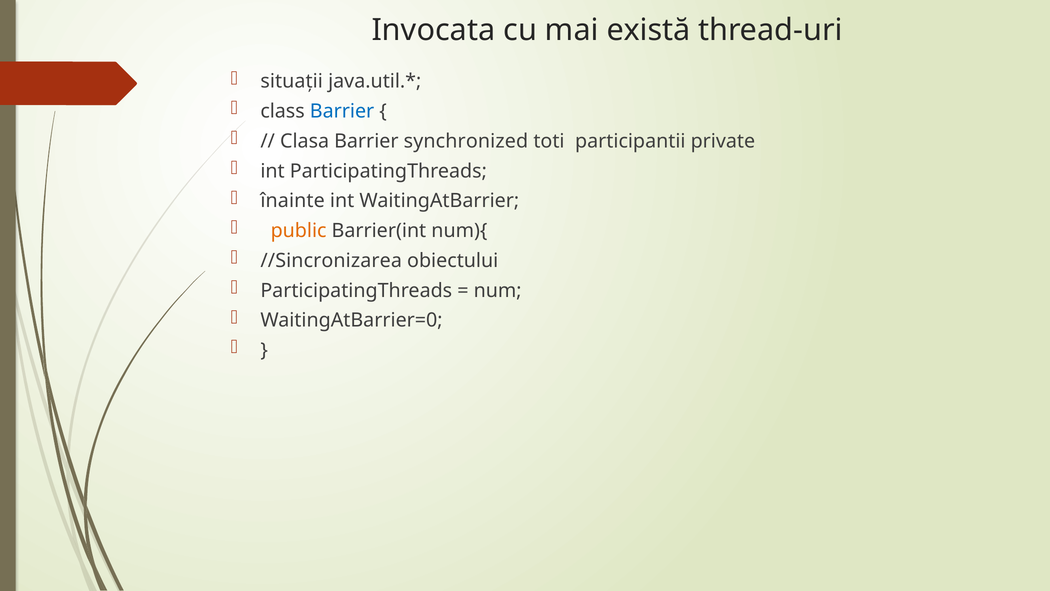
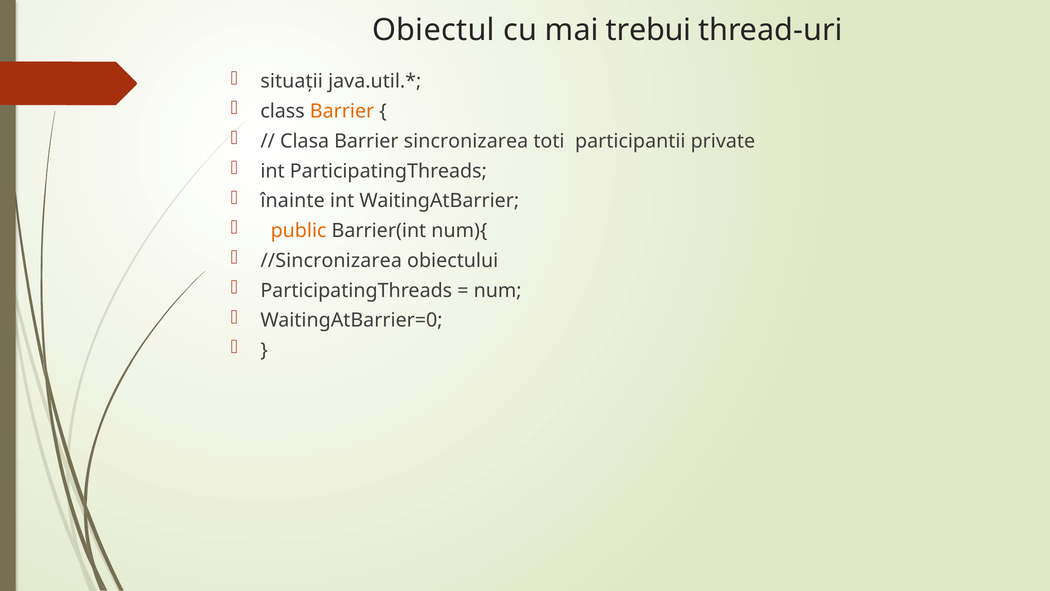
Invocata: Invocata -> Obiectul (433, 30)
există: există -> trebui (649, 30)
Barrier colour: blue -> orange (342, 111)
synchronized: synchronized -> sincronizarea (466, 141)
